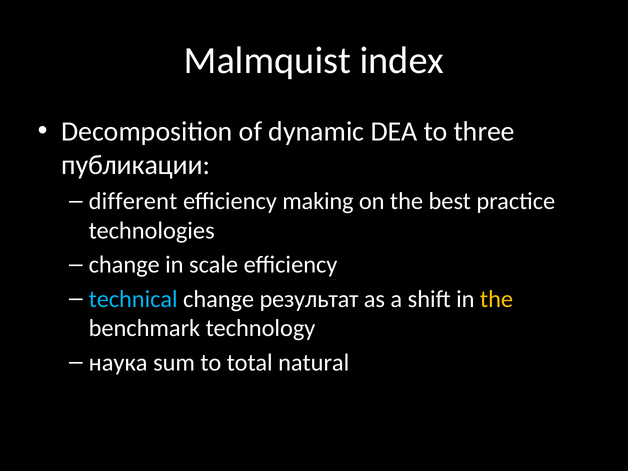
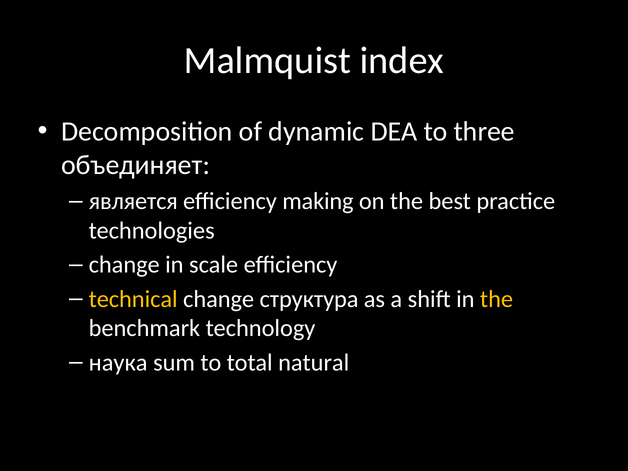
публикации: публикации -> объединяет (136, 165)
different: different -> является (133, 201)
technical colour: light blue -> yellow (133, 299)
результат: результат -> структура (309, 299)
